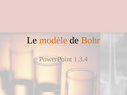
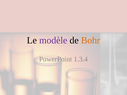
modèle colour: orange -> purple (53, 40)
